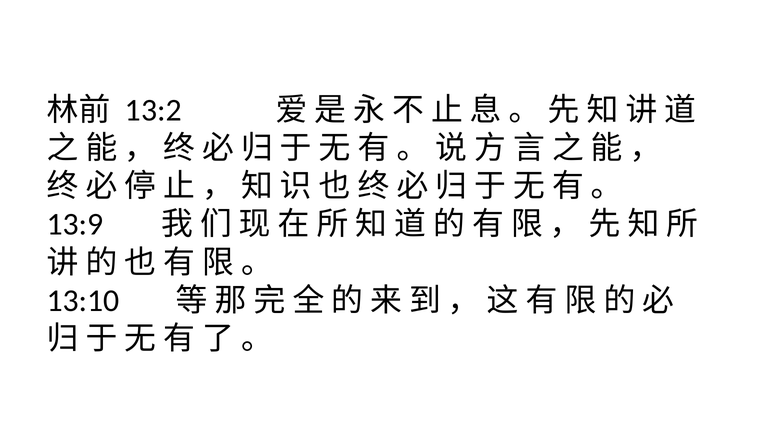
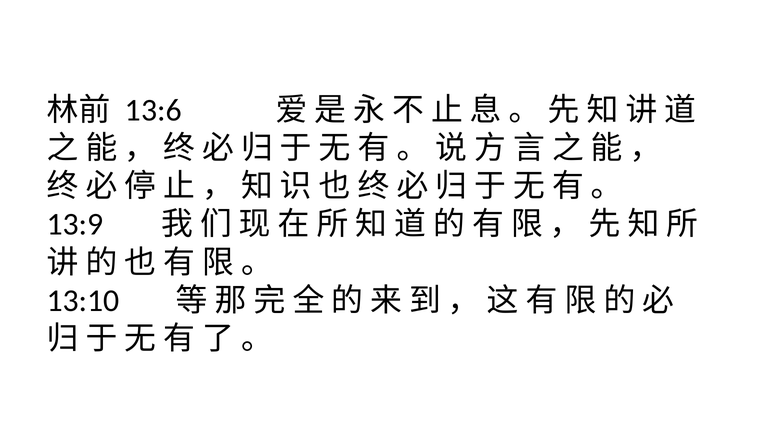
13:2: 13:2 -> 13:6 (153, 110)
